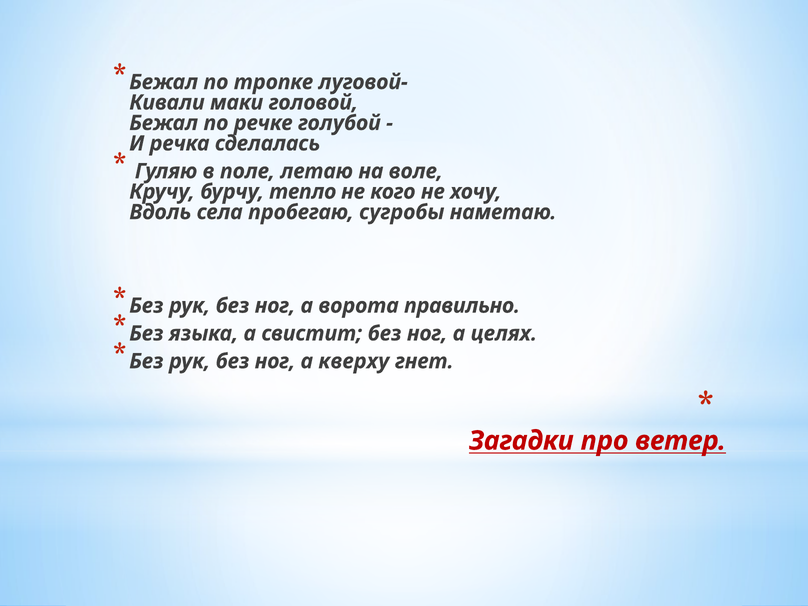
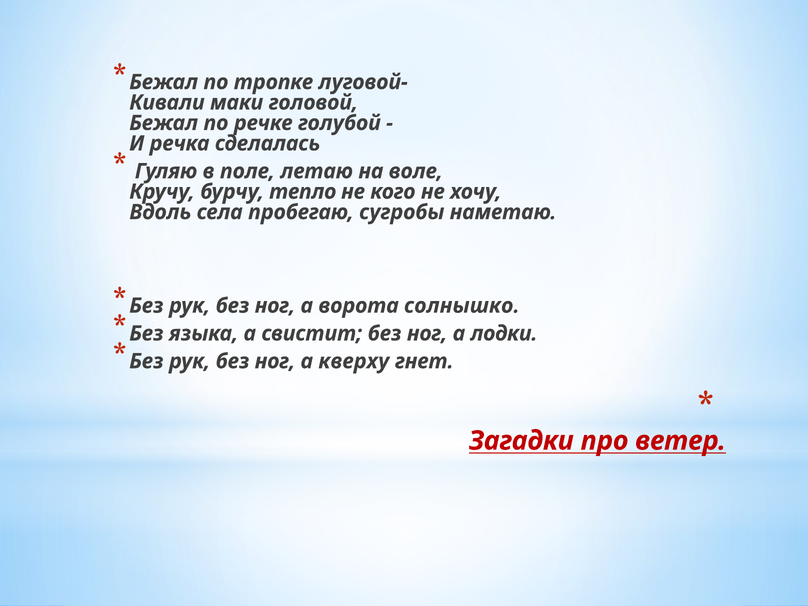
правильно: правильно -> солнышко (462, 306)
целях: целях -> лодки (504, 333)
